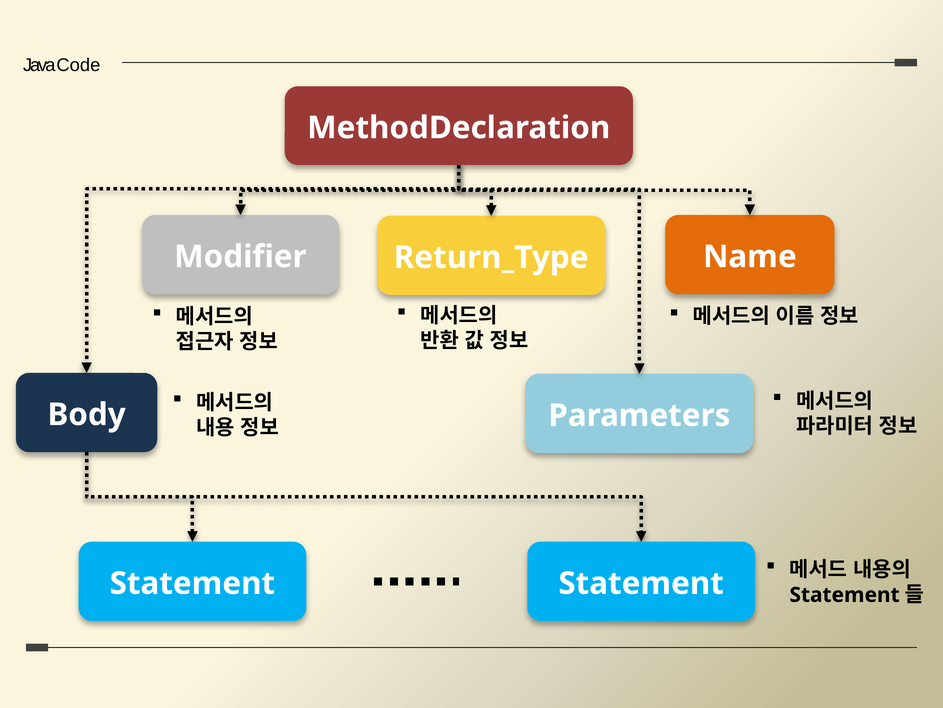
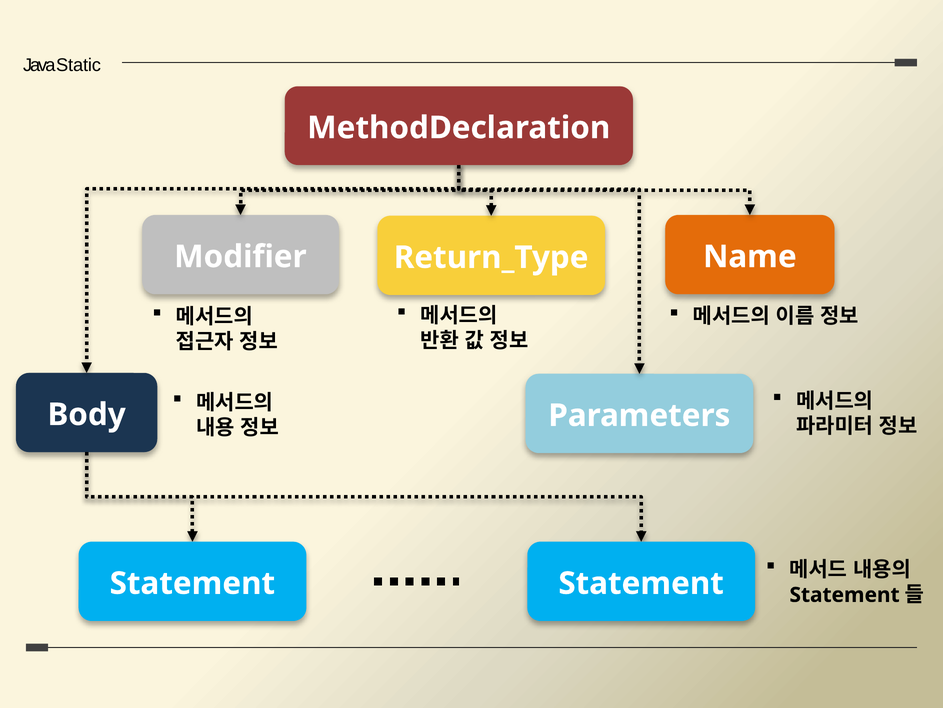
Code: Code -> Static (79, 65)
